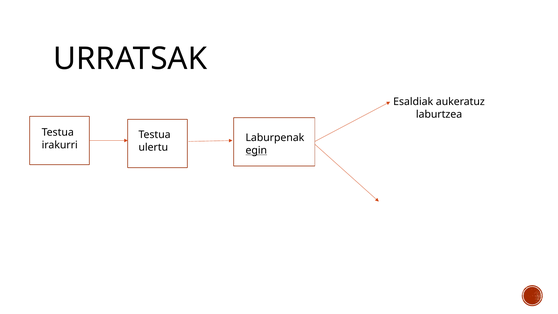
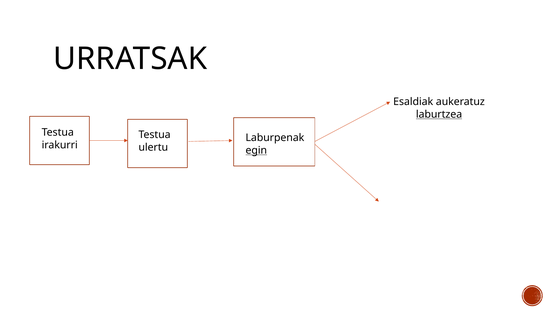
laburtzea underline: none -> present (439, 114)
